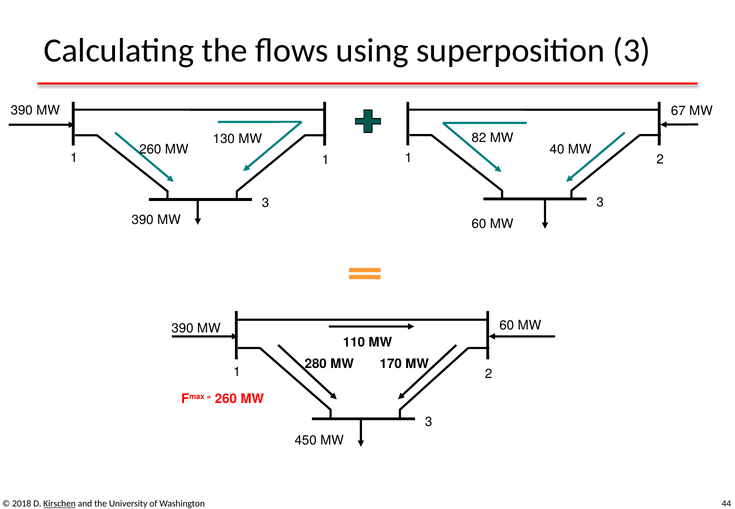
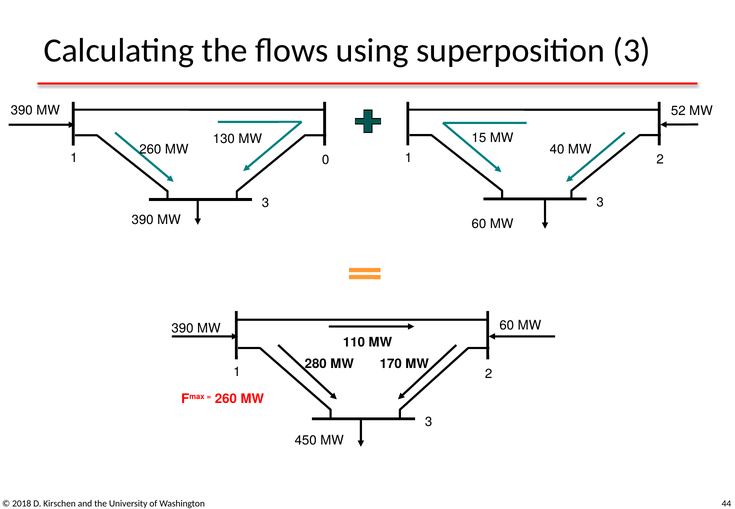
67: 67 -> 52 (678, 111)
82: 82 -> 15 (479, 138)
1 1: 1 -> 0 (326, 160)
Kirschen underline: present -> none (60, 504)
